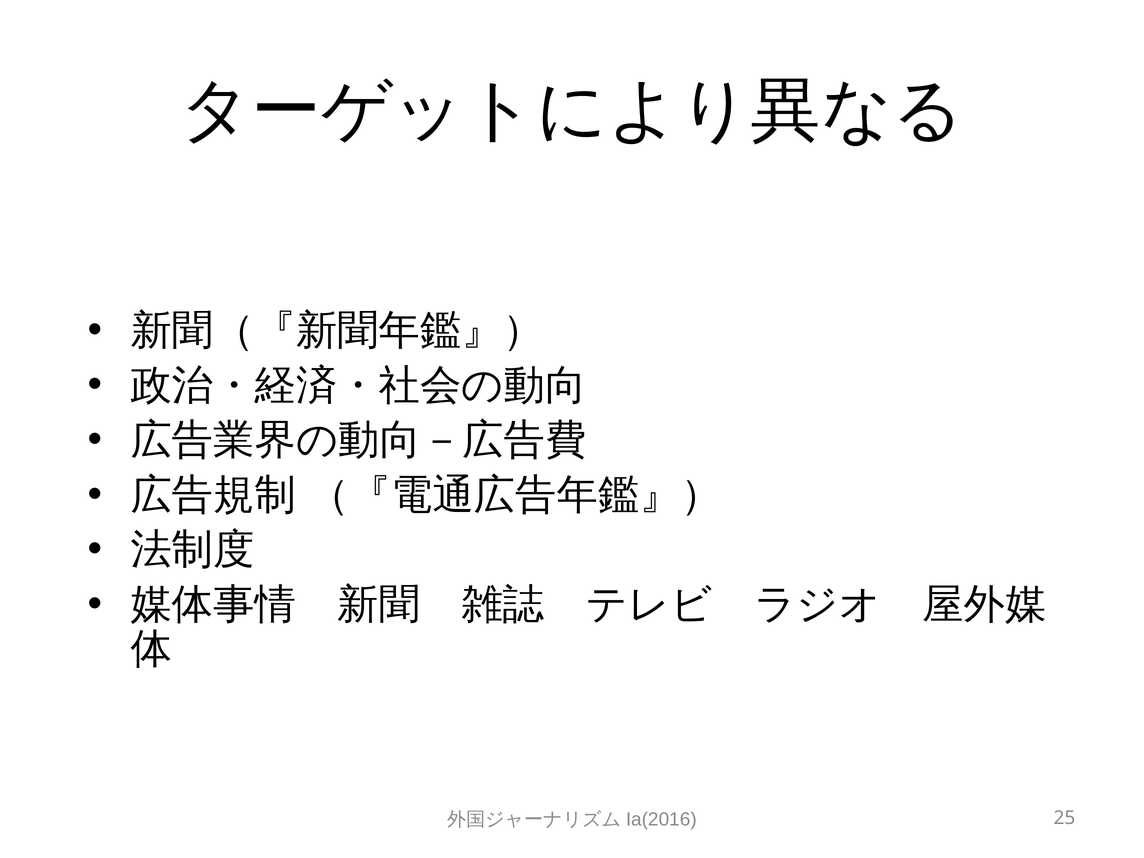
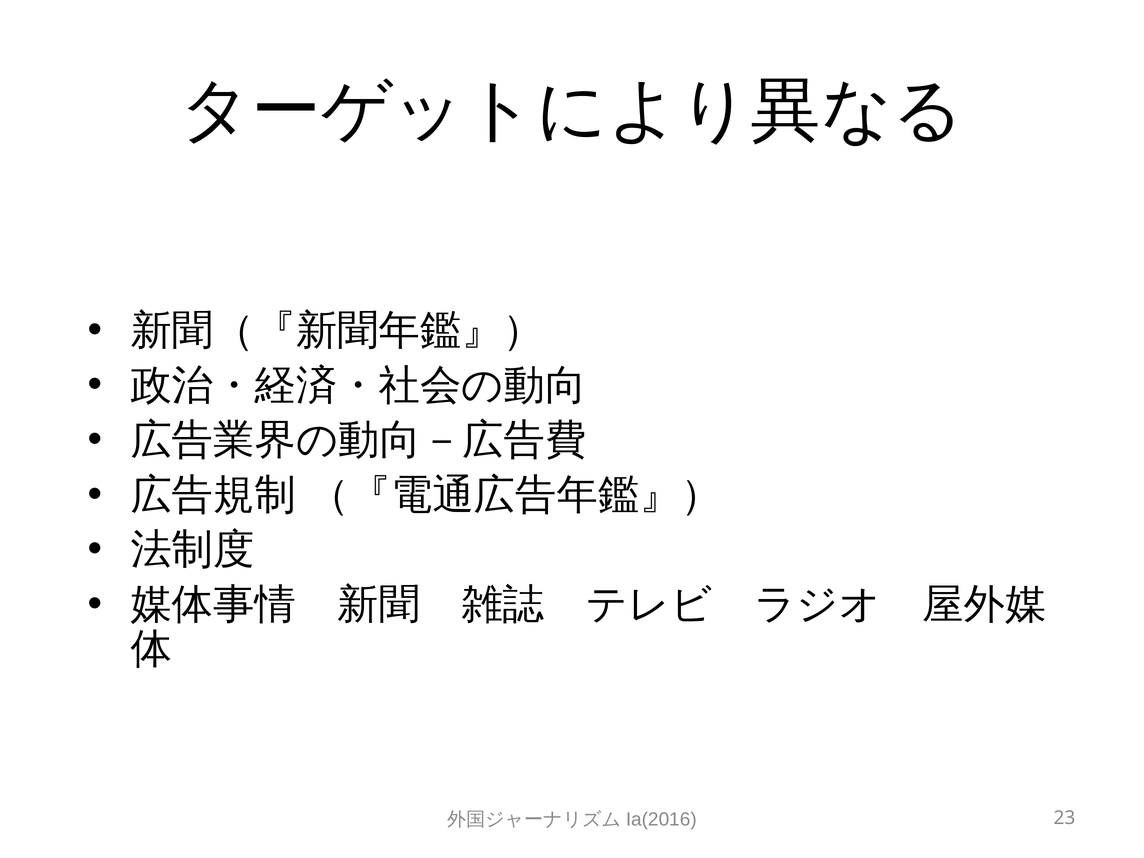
25: 25 -> 23 (1064, 818)
